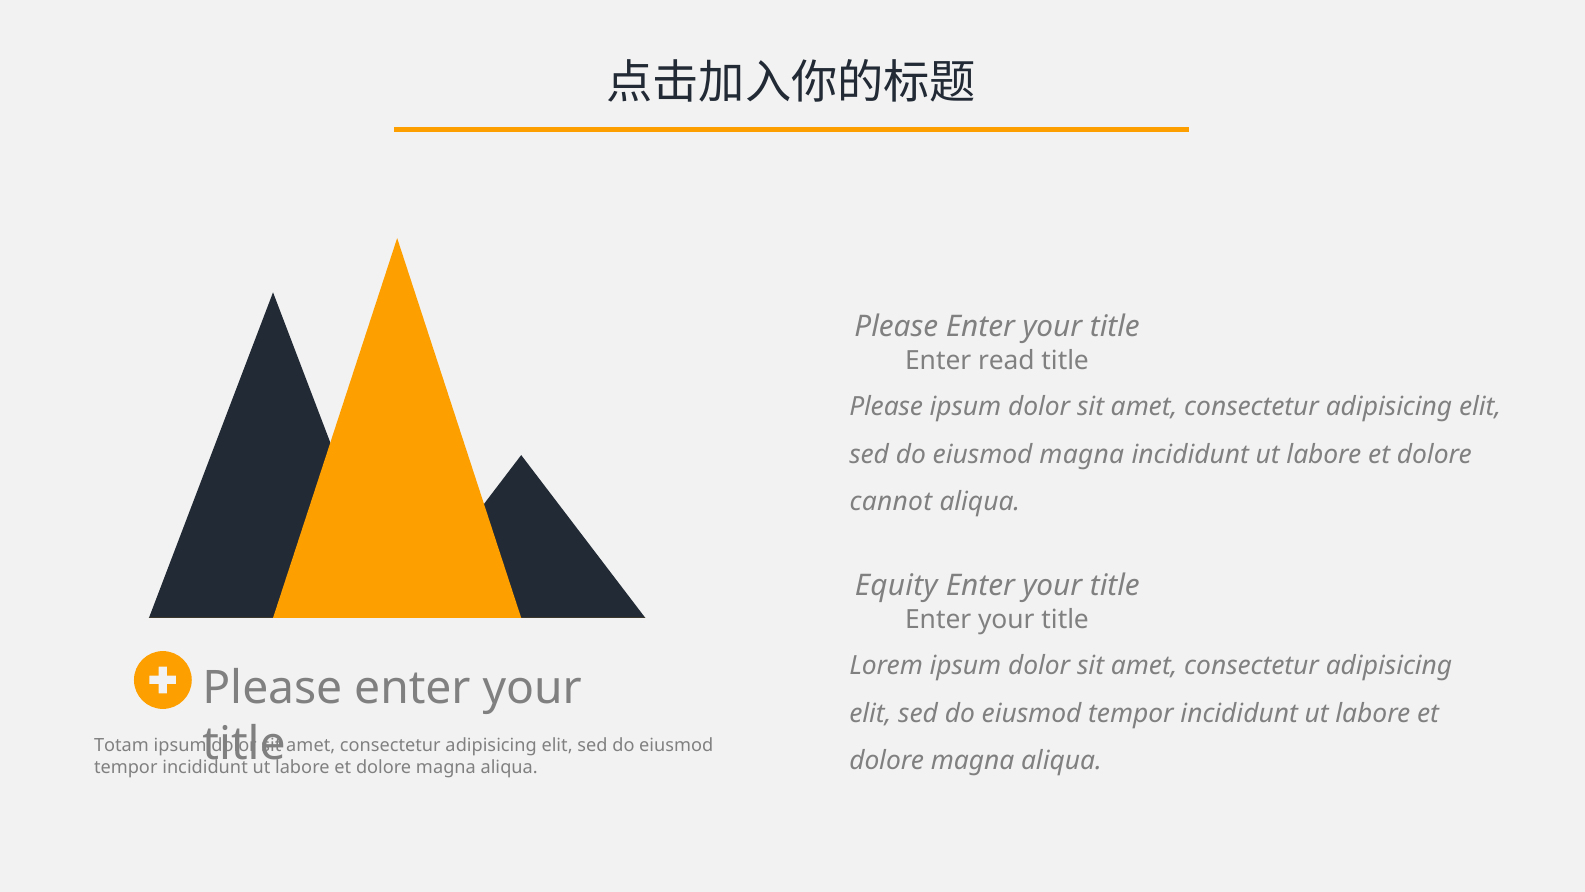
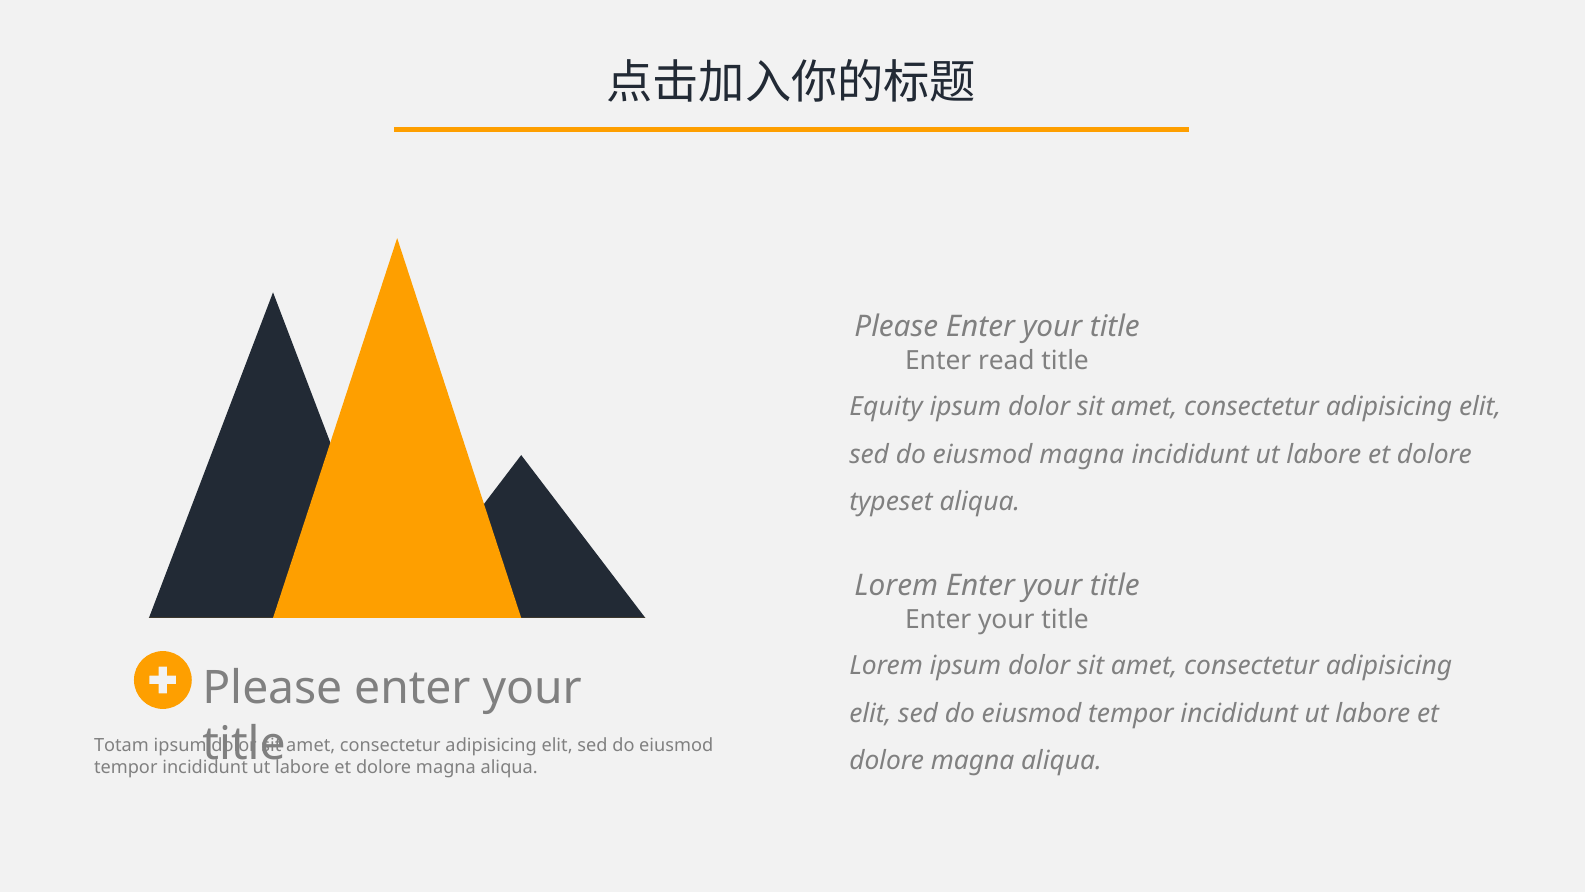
Please: Please -> Equity (886, 407)
cannot: cannot -> typeset (891, 502)
Equity: Equity -> Lorem (896, 586)
